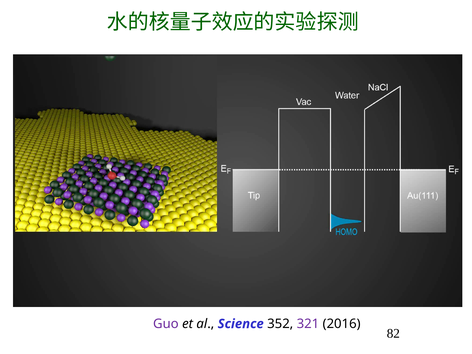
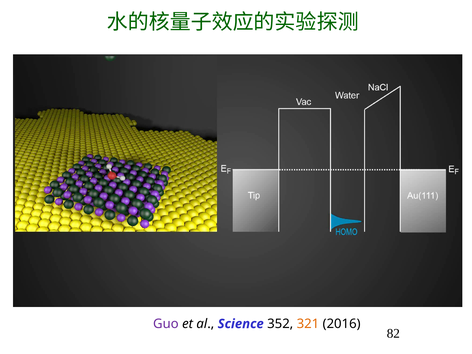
321 colour: purple -> orange (308, 324)
